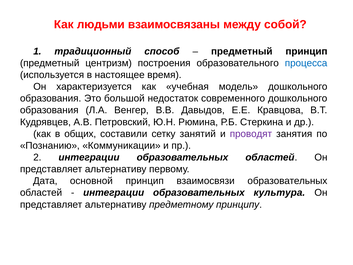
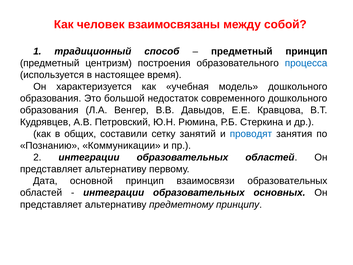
людьми: людьми -> человек (101, 24)
проводят colour: purple -> blue (251, 134)
культура: культура -> основных (279, 193)
